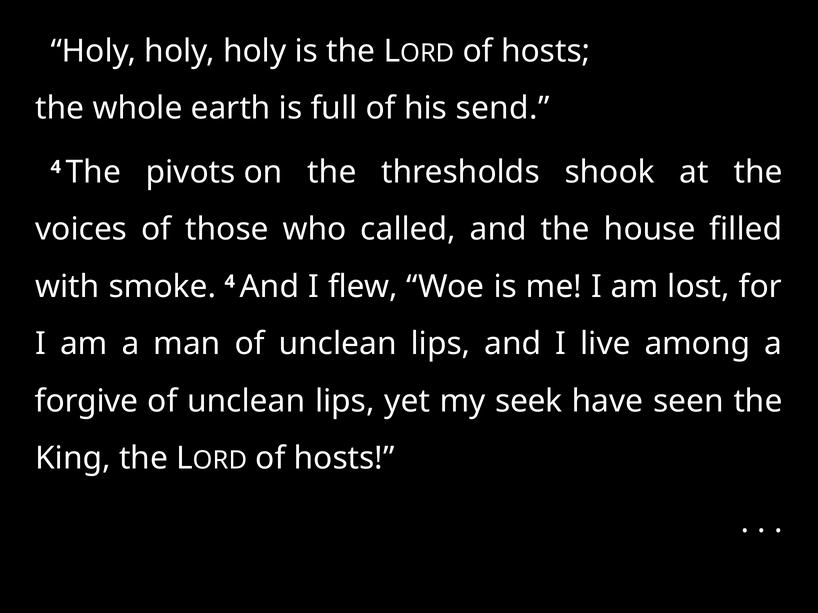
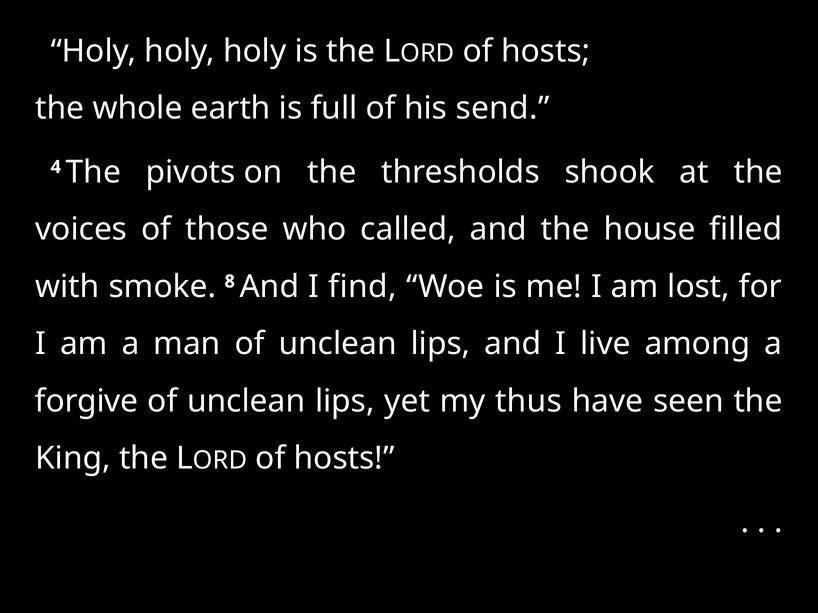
smoke 4: 4 -> 8 (230, 282)
flew: flew -> find (363, 287)
seek: seek -> thus (529, 401)
